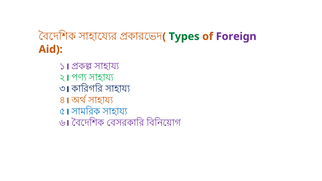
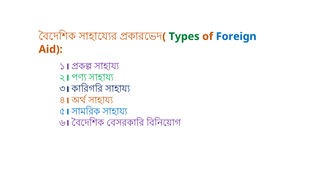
Foreign colour: purple -> blue (236, 36)
